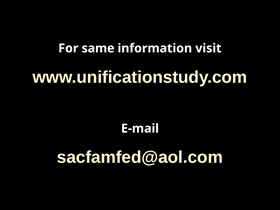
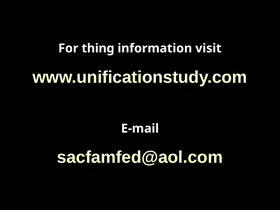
same: same -> thing (98, 48)
